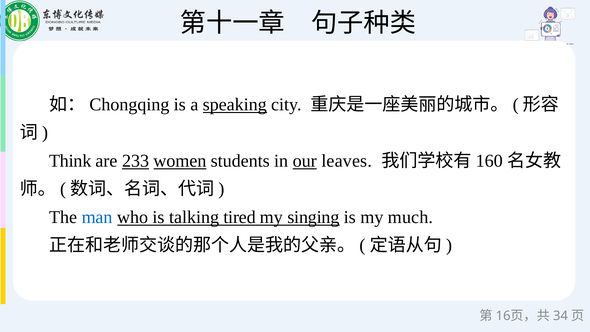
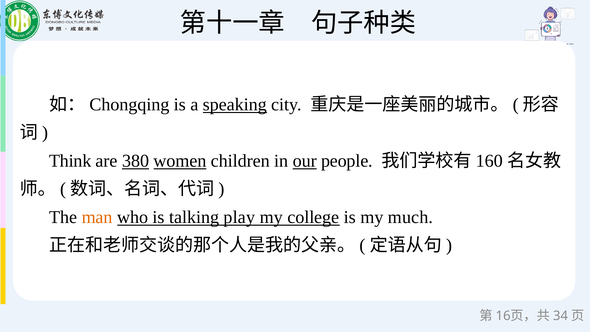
233: 233 -> 380 (136, 161)
students: students -> children (240, 161)
leaves: leaves -> people (347, 161)
man colour: blue -> orange (97, 217)
tired: tired -> play (239, 217)
singing: singing -> college (313, 217)
